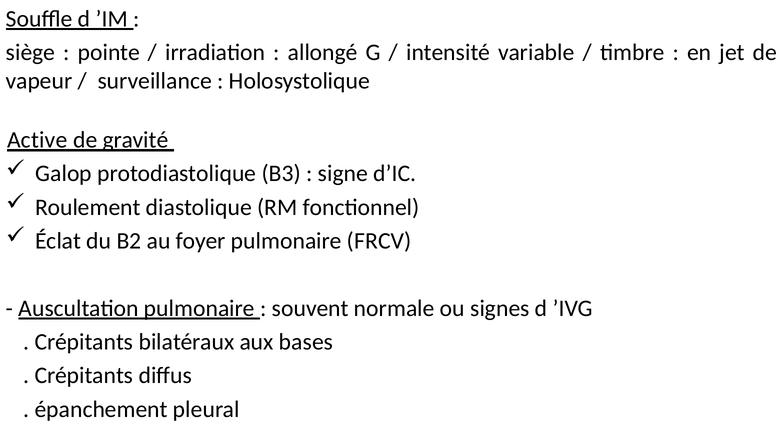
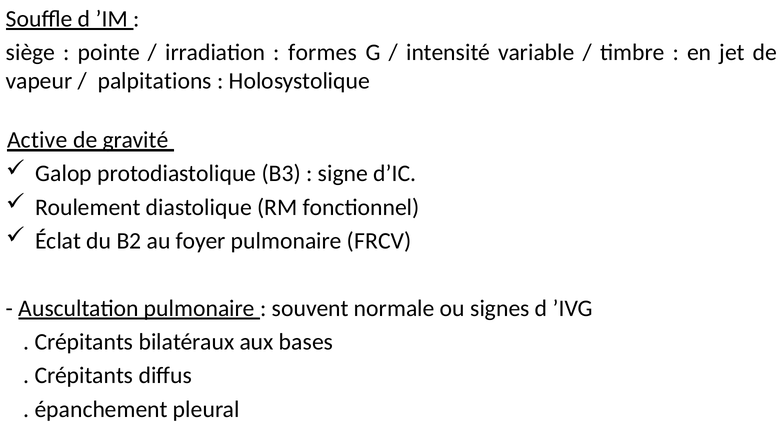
allongé: allongé -> formes (323, 52)
surveillance: surveillance -> palpitations (155, 81)
